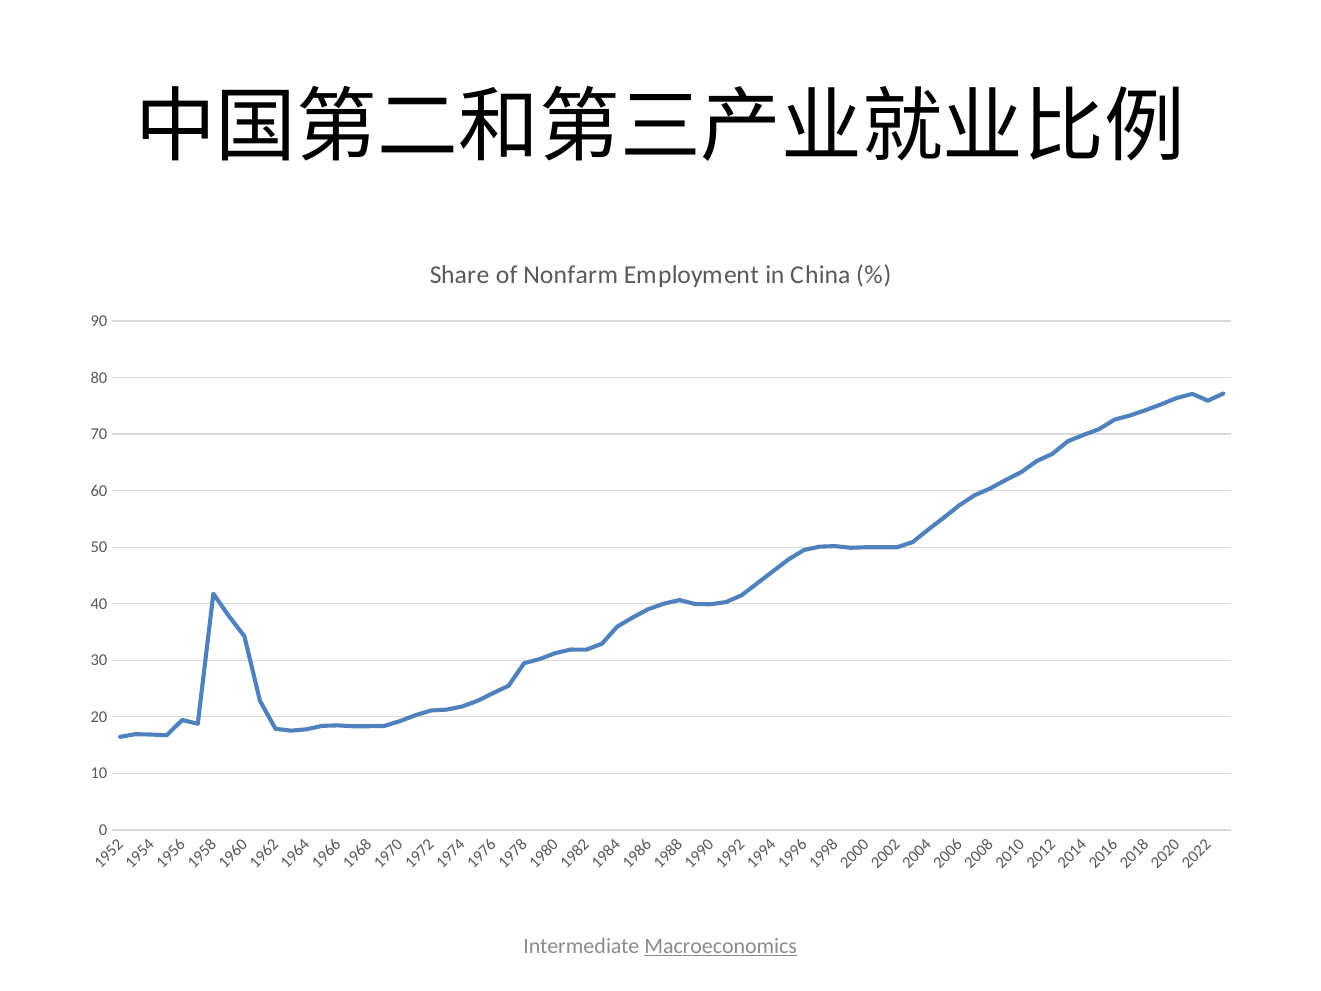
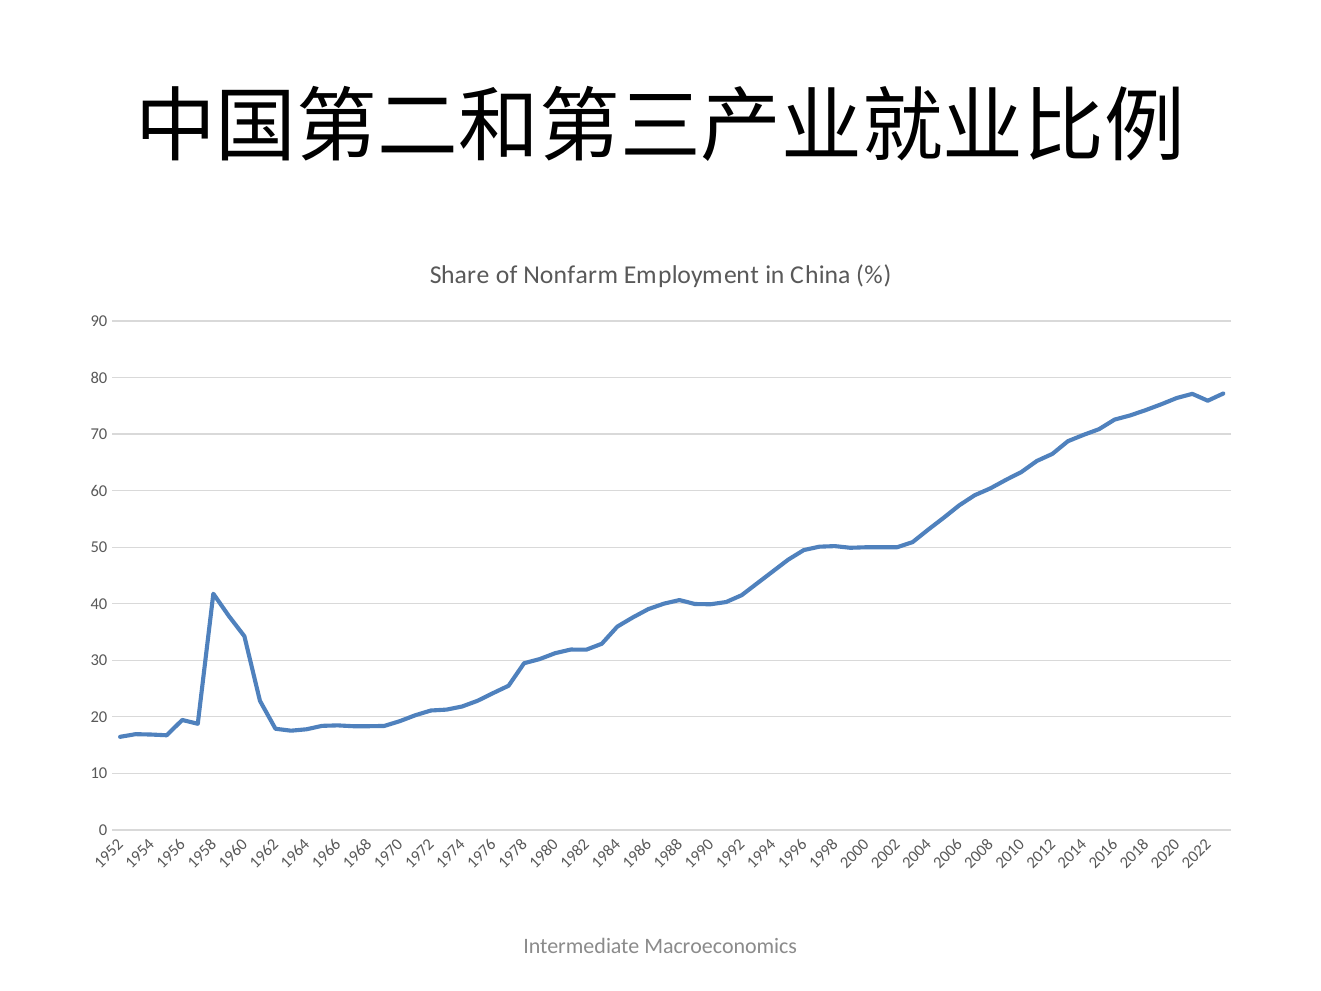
Macroeconomics underline: present -> none (721, 946)
